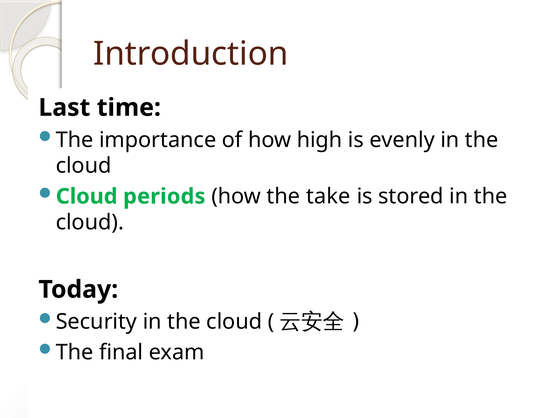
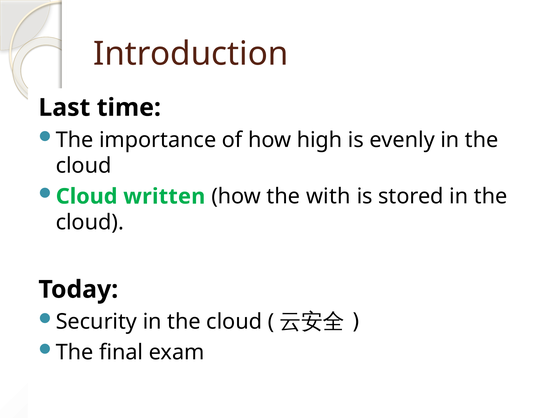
periods: periods -> written (164, 197)
take: take -> with (328, 197)
